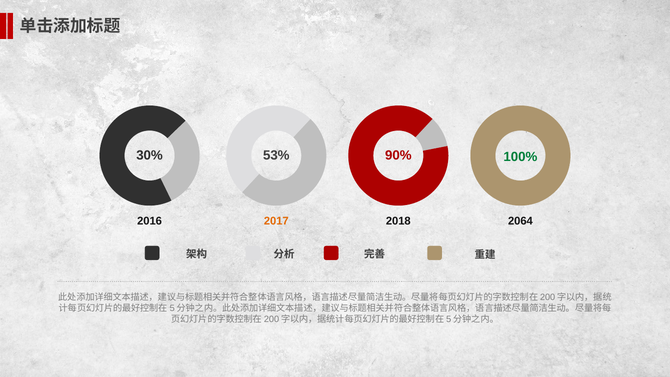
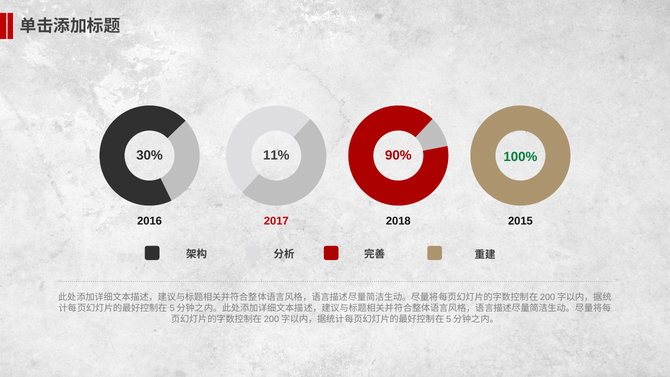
53%: 53% -> 11% (276, 155)
2017 colour: orange -> red (276, 221)
2064: 2064 -> 2015 (520, 221)
